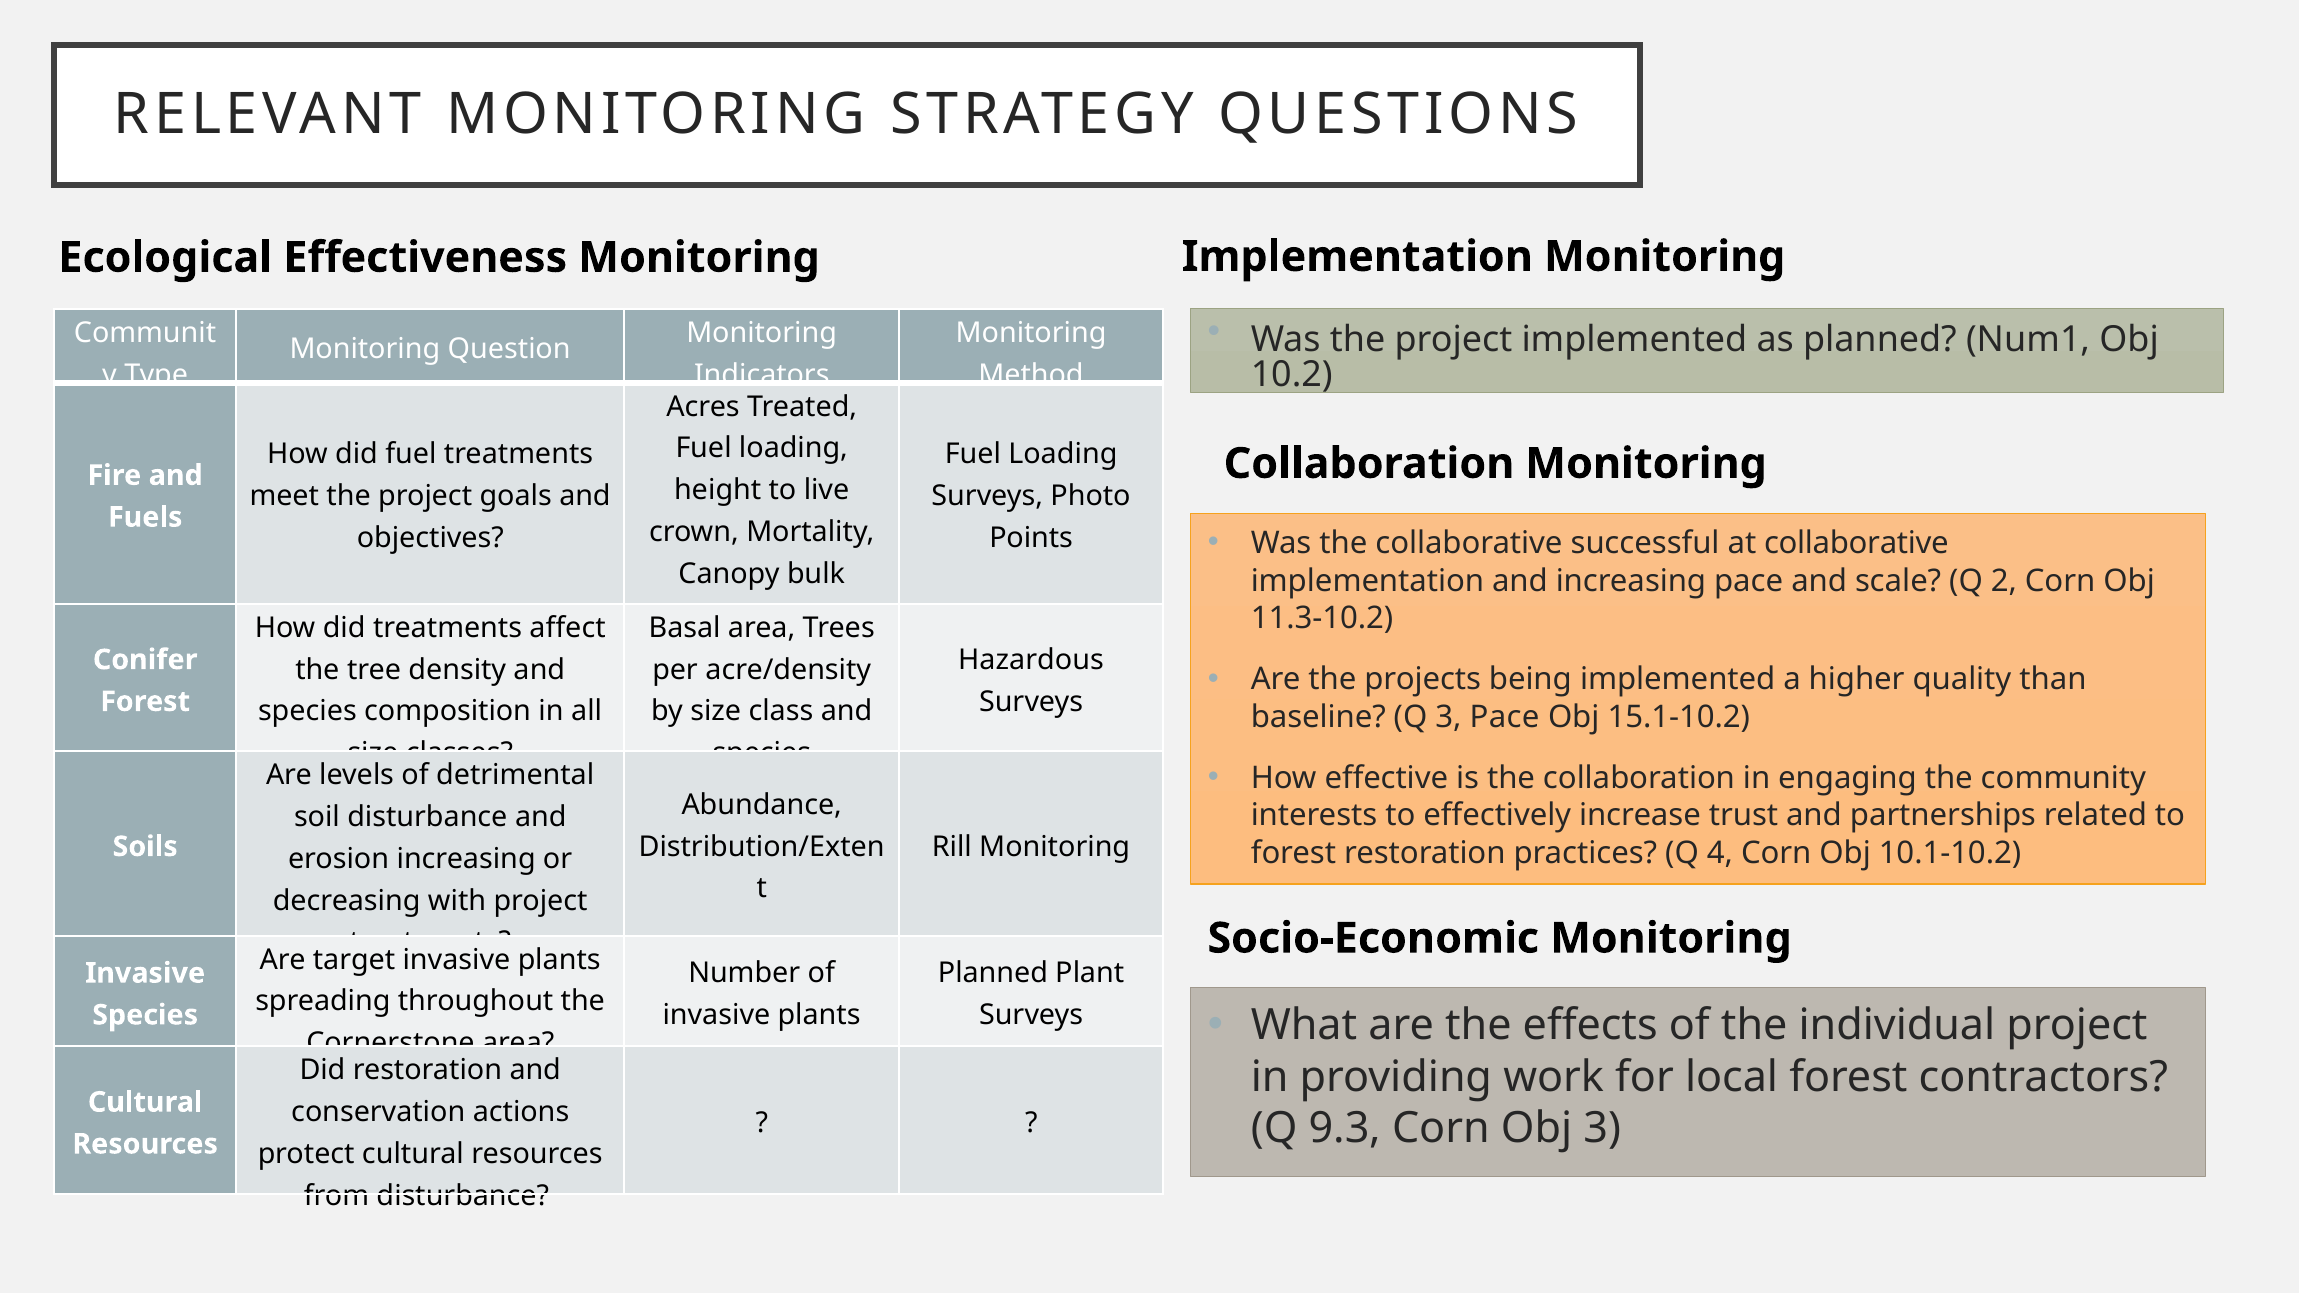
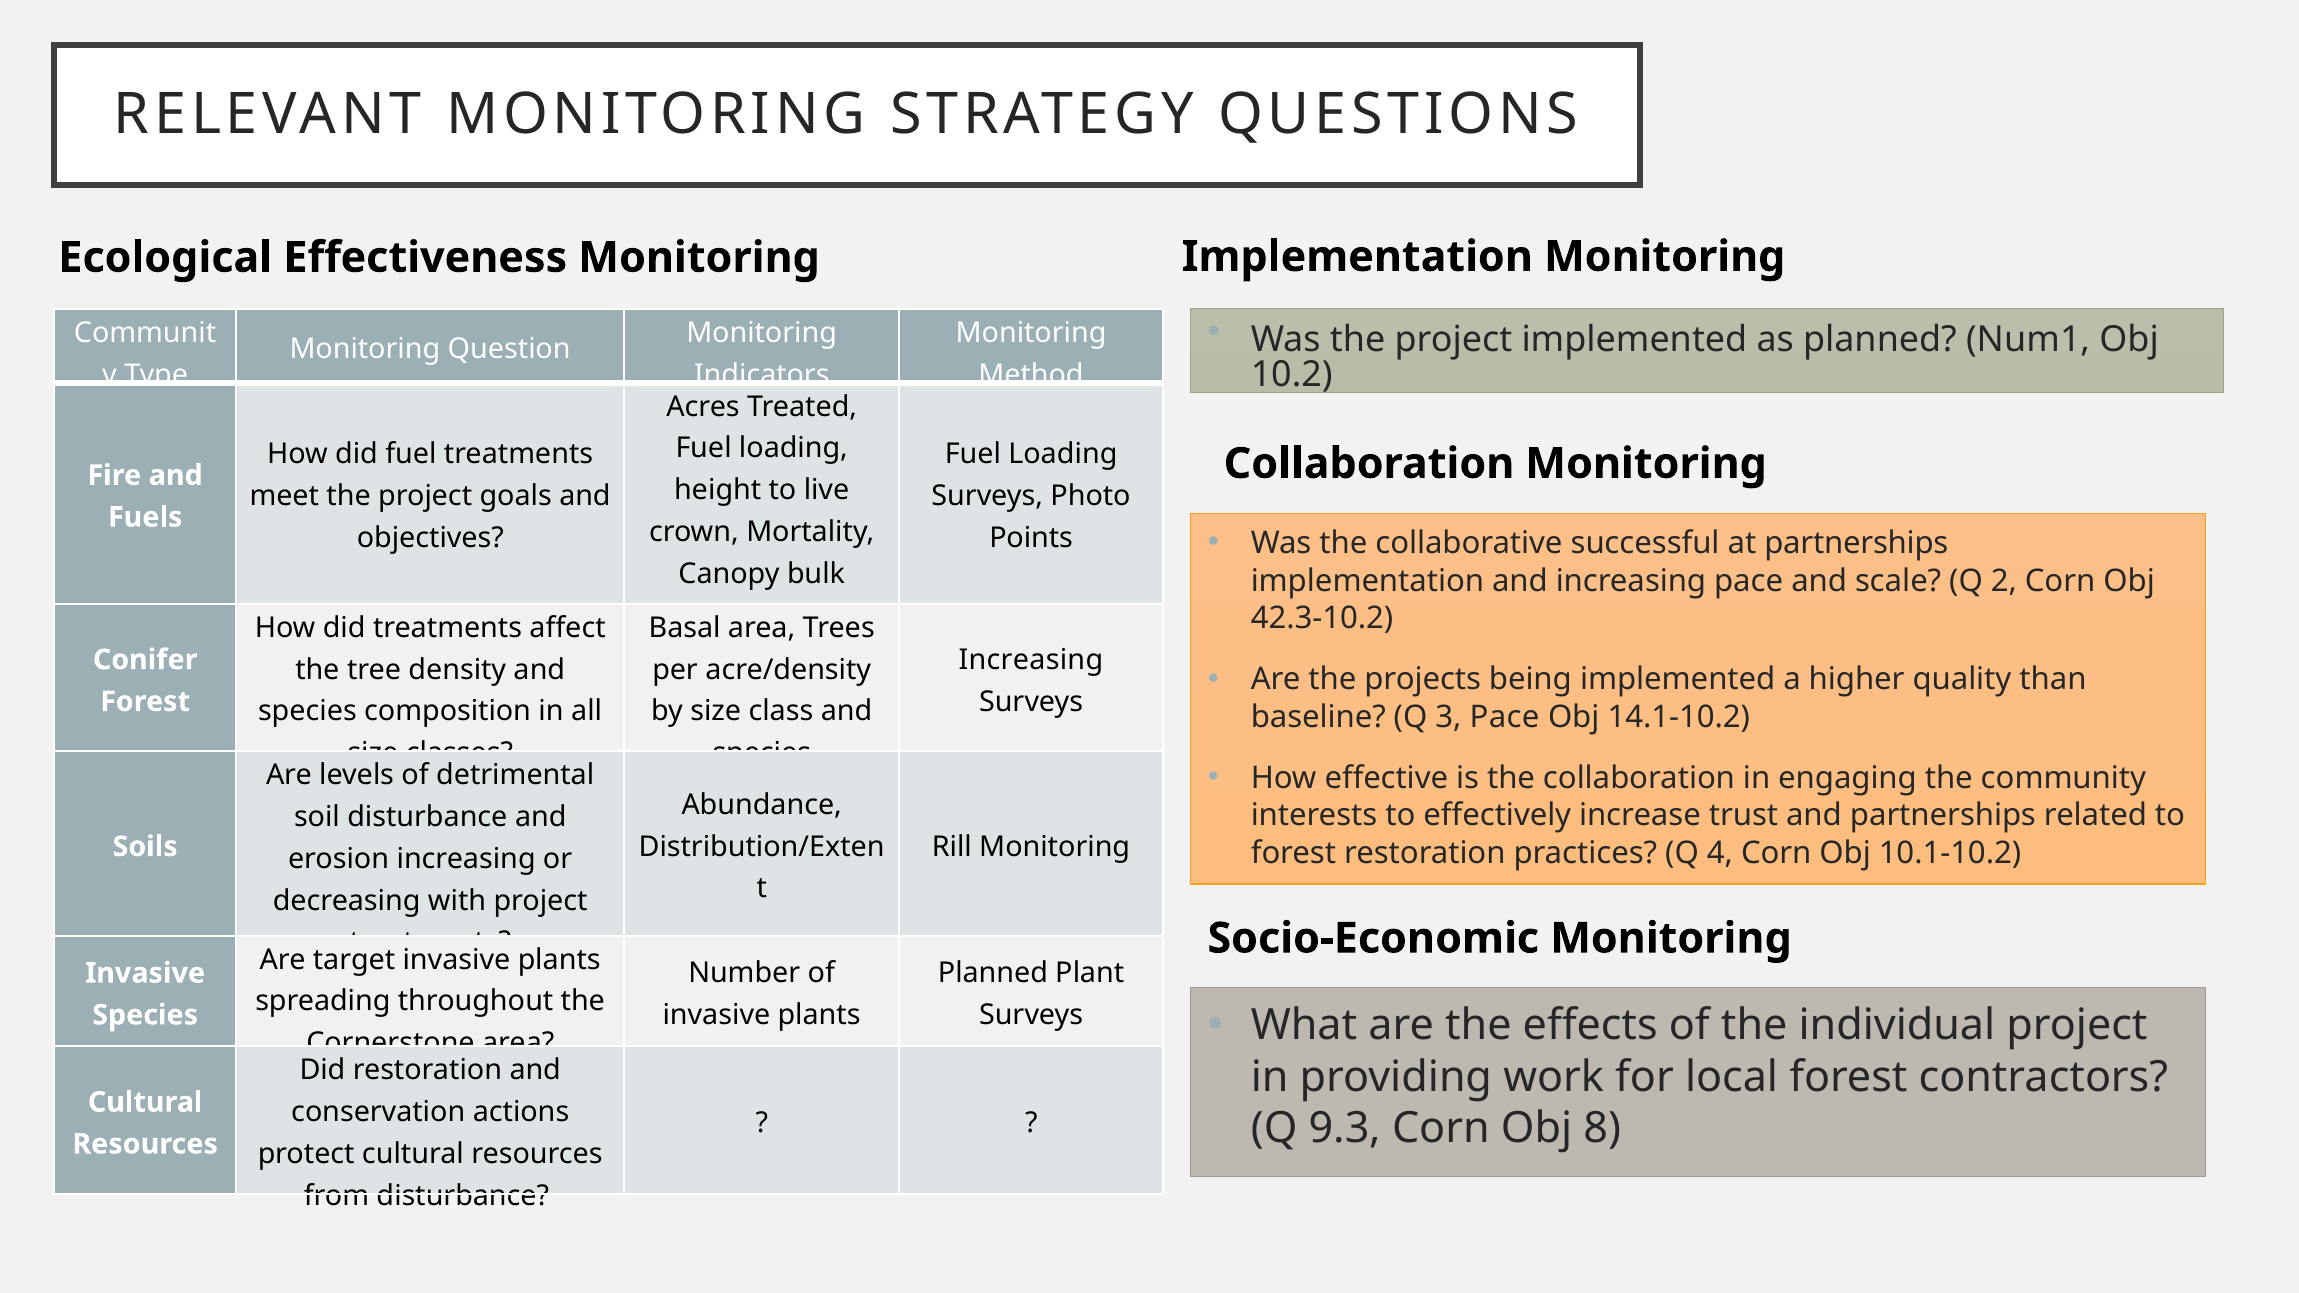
at collaborative: collaborative -> partnerships (1856, 543)
11.3-10.2: 11.3-10.2 -> 42.3-10.2 (1322, 618)
Hazardous: Hazardous -> Increasing (1031, 660)
15.1-10.2: 15.1-10.2 -> 14.1-10.2 (1679, 717)
Obj 3: 3 -> 8 (1602, 1129)
